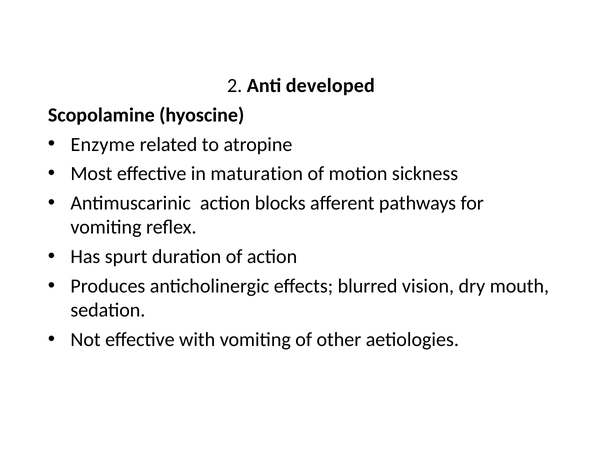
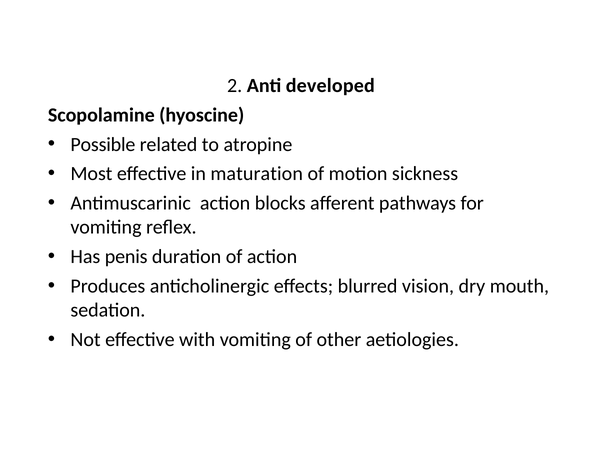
Enzyme: Enzyme -> Possible (103, 144)
spurt: spurt -> penis (126, 257)
